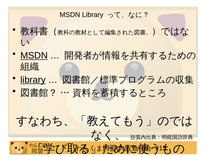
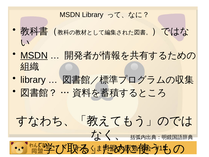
library underline: present -> none (33, 80)
